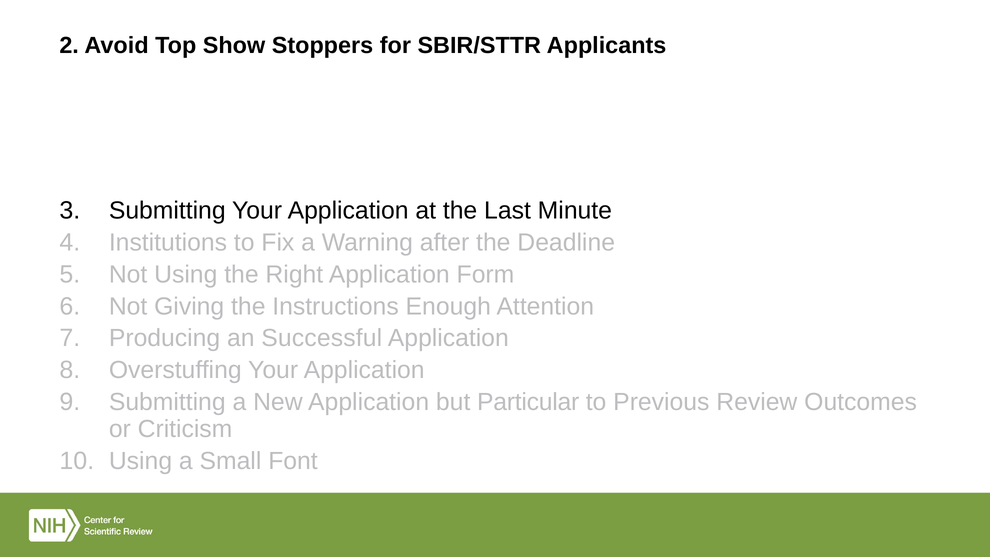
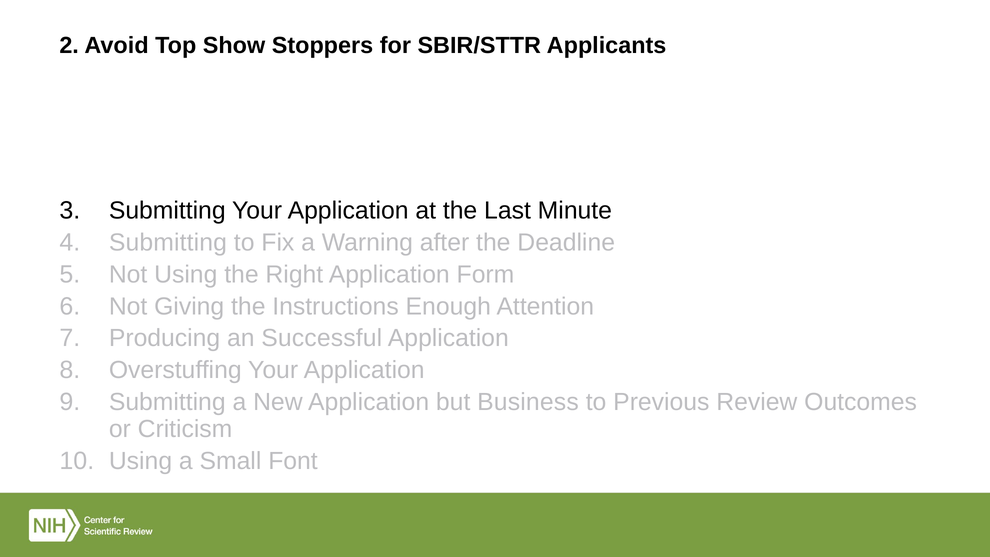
Institutions: Institutions -> Submitting (168, 242)
Particular: Particular -> Business (528, 402)
